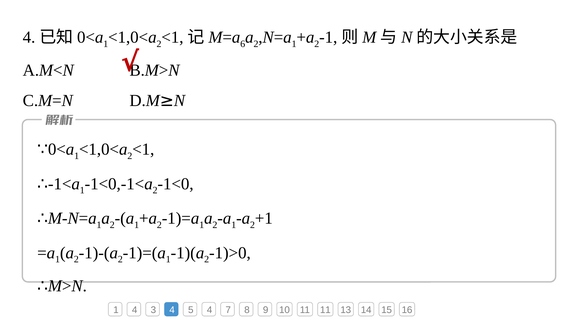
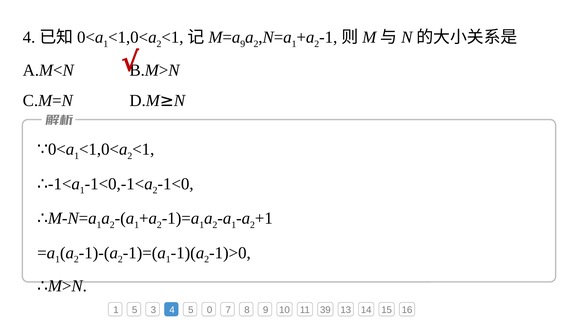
6: 6 -> 9 (243, 44)
1 4: 4 -> 5 (135, 310)
5 4: 4 -> 0 (210, 310)
11 11: 11 -> 39 (325, 310)
